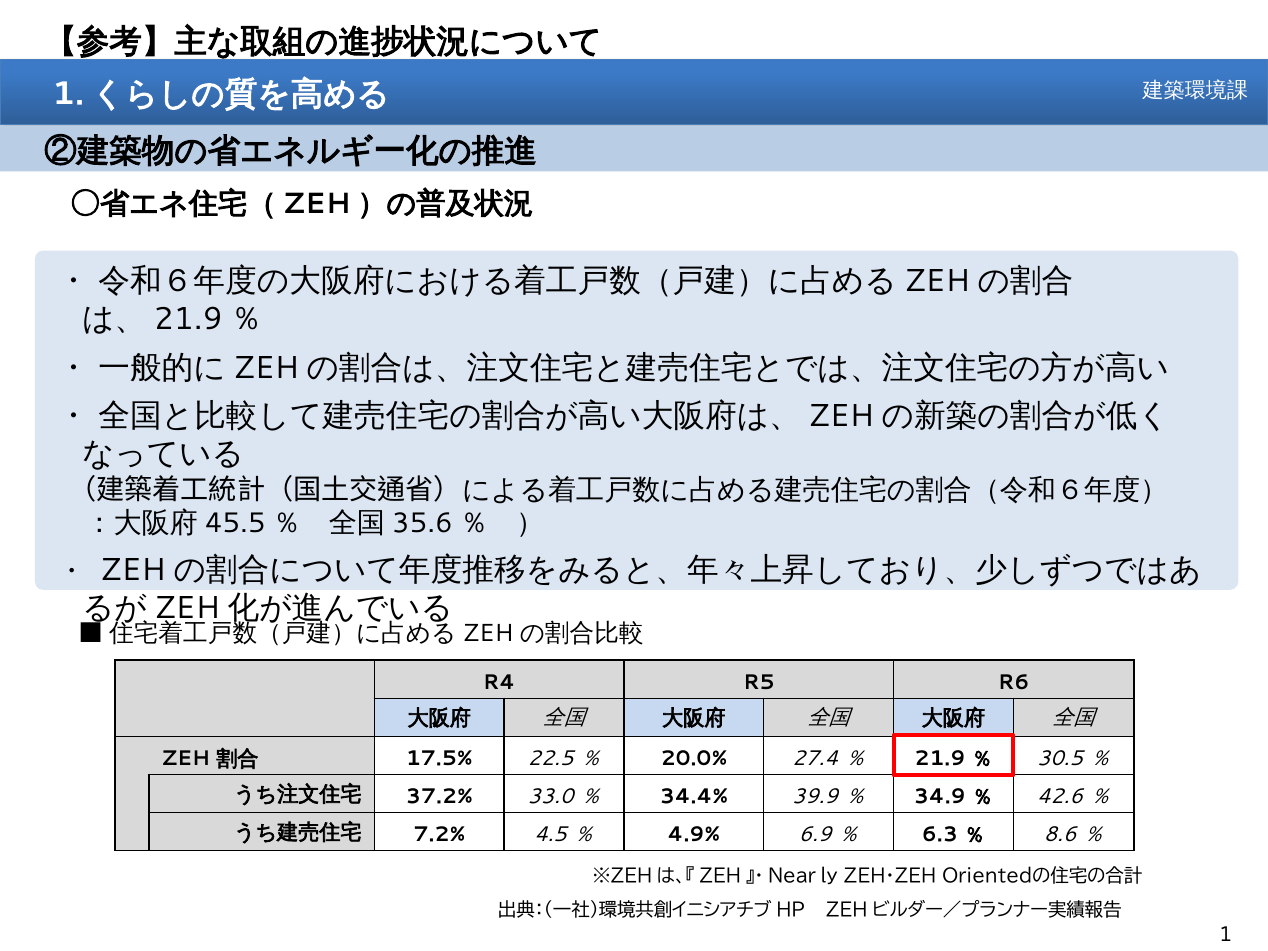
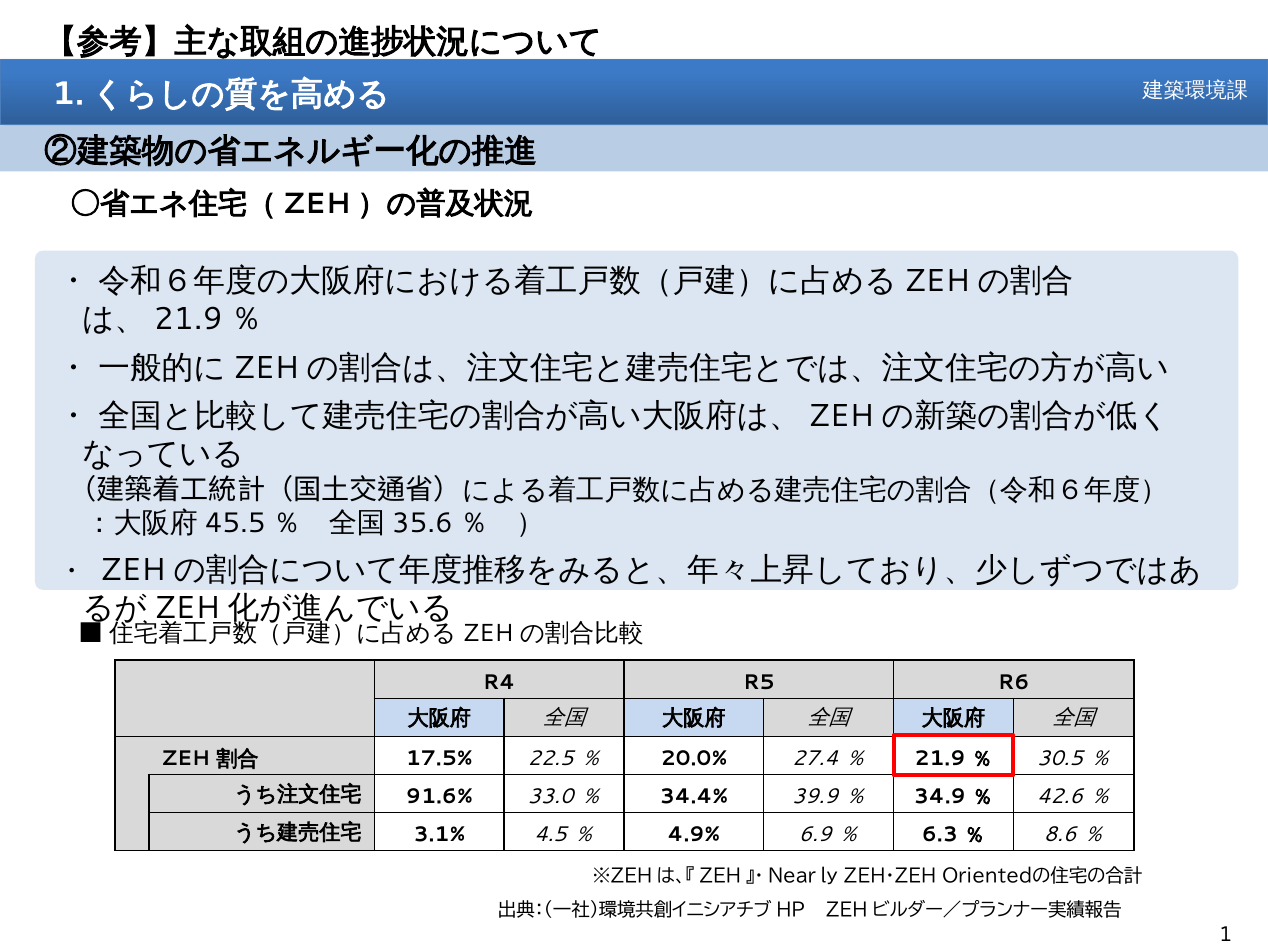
37.2%: 37.2% -> 91.6% (439, 797)
7.2%: 7.2% -> 3.1% (439, 835)
